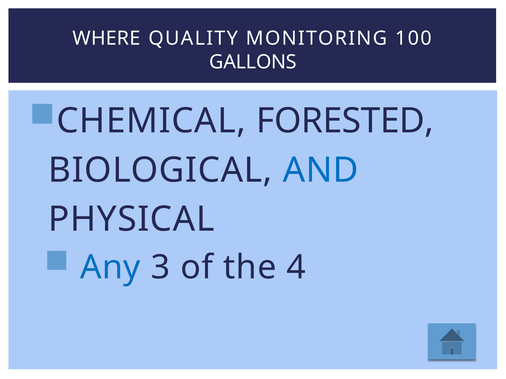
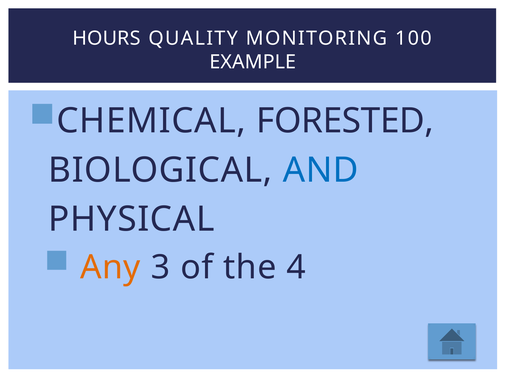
WHERE: WHERE -> HOURS (106, 38)
GALLONS: GALLONS -> EXAMPLE (253, 62)
Any colour: blue -> orange (110, 268)
